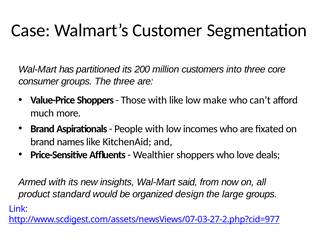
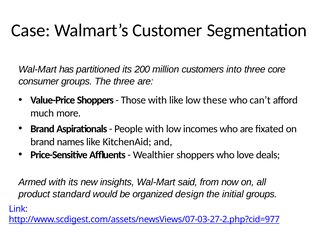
make: make -> these (215, 100)
large: large -> initial (233, 194)
